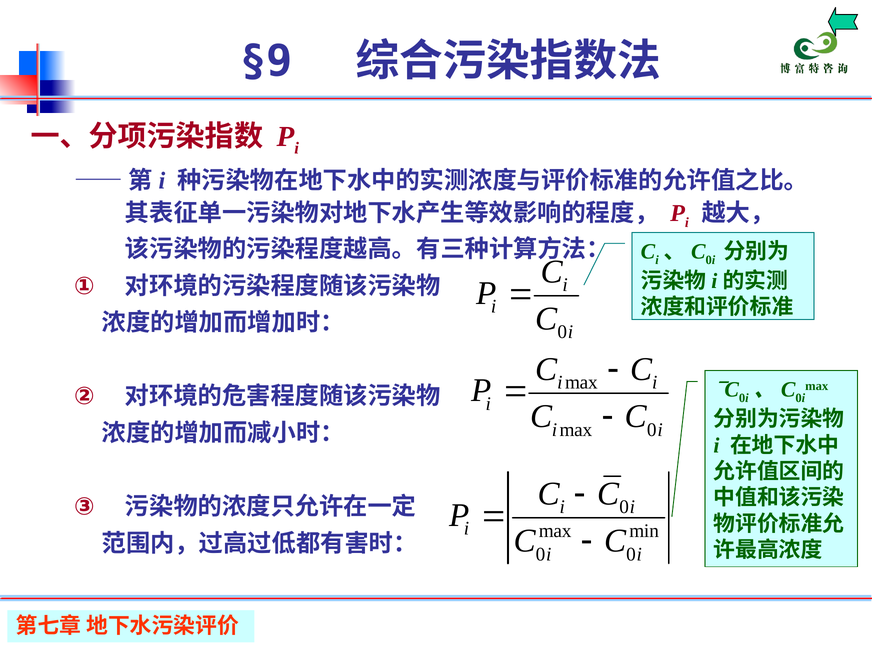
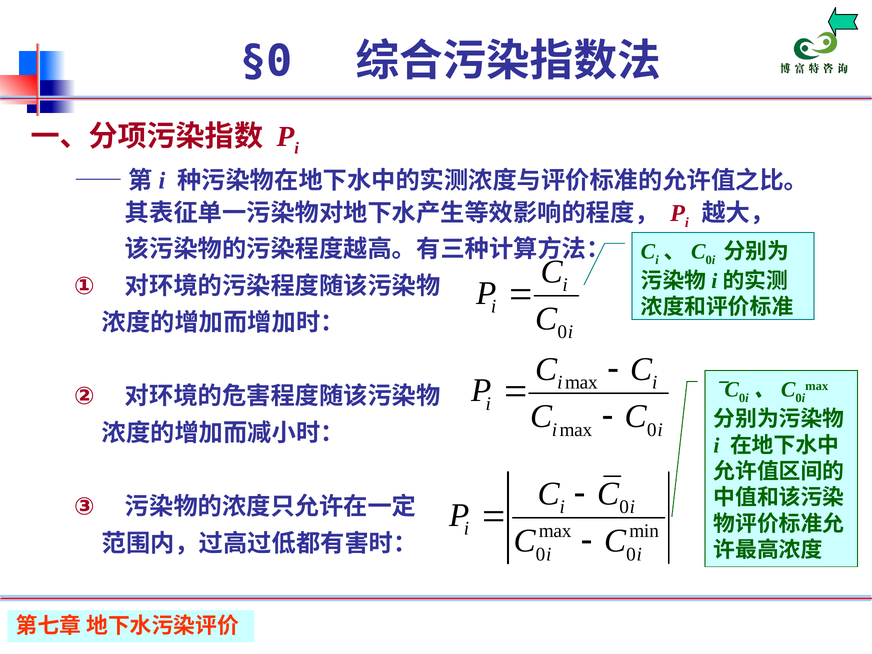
§9: §9 -> §0 (266, 61)
